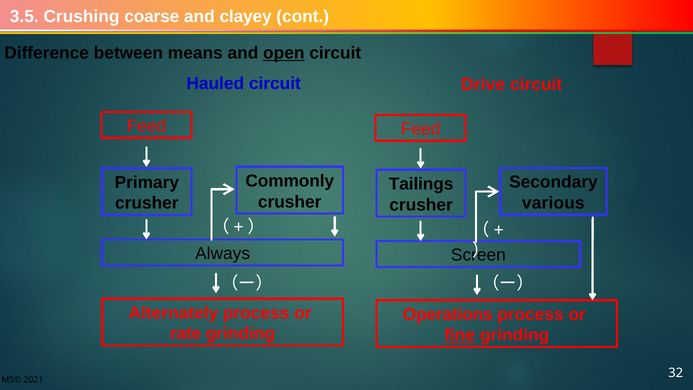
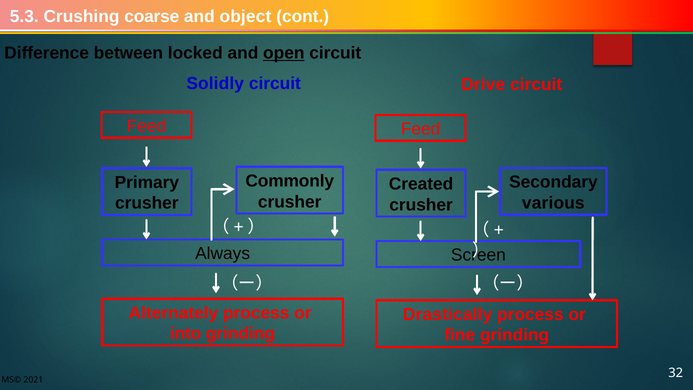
3.5: 3.5 -> 5.3 (24, 17)
clayey: clayey -> object (245, 17)
means: means -> locked (195, 53)
Hauled: Hauled -> Solidly (215, 84)
Tailings: Tailings -> Created (421, 184)
Operations: Operations -> Drastically (448, 314)
rate: rate -> into (186, 334)
fine underline: present -> none (460, 335)
